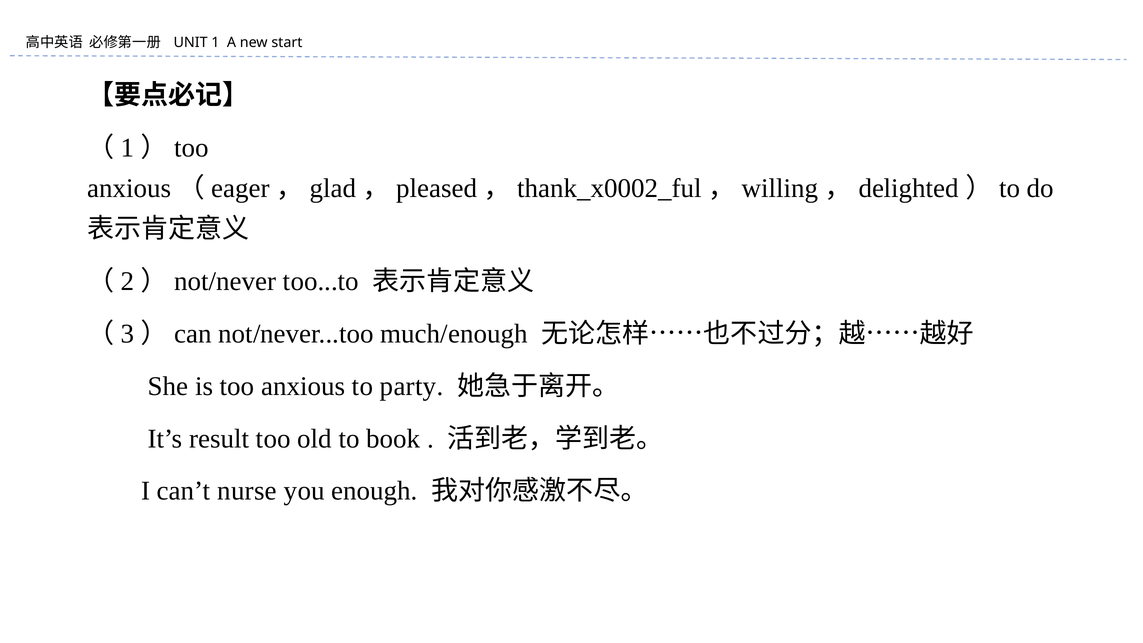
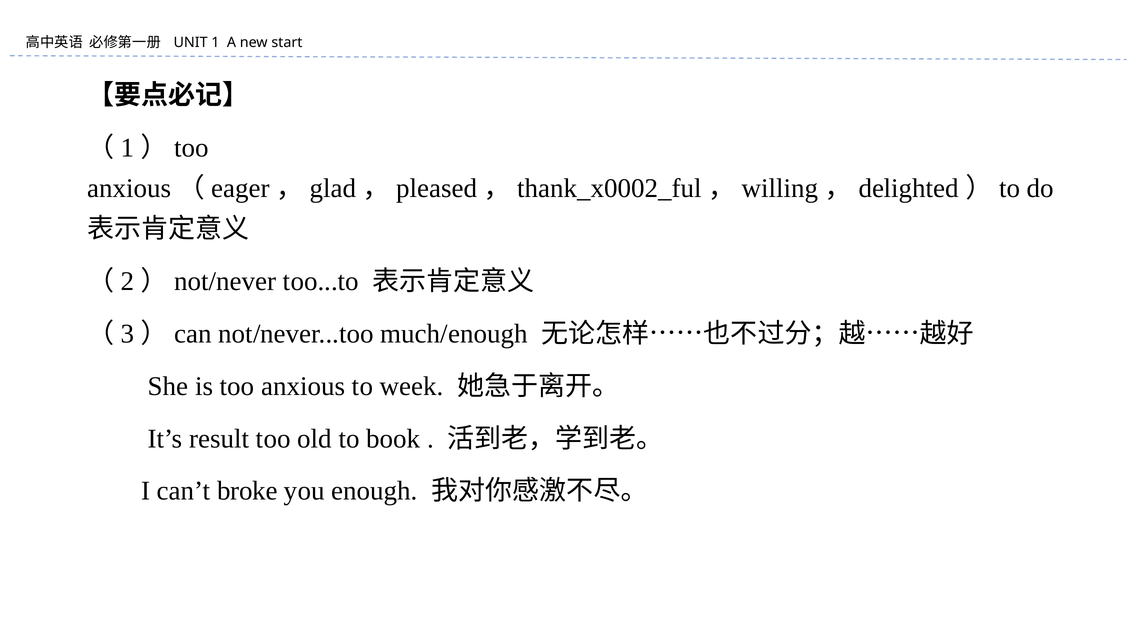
party: party -> week (412, 386)
nurse: nurse -> broke (247, 491)
